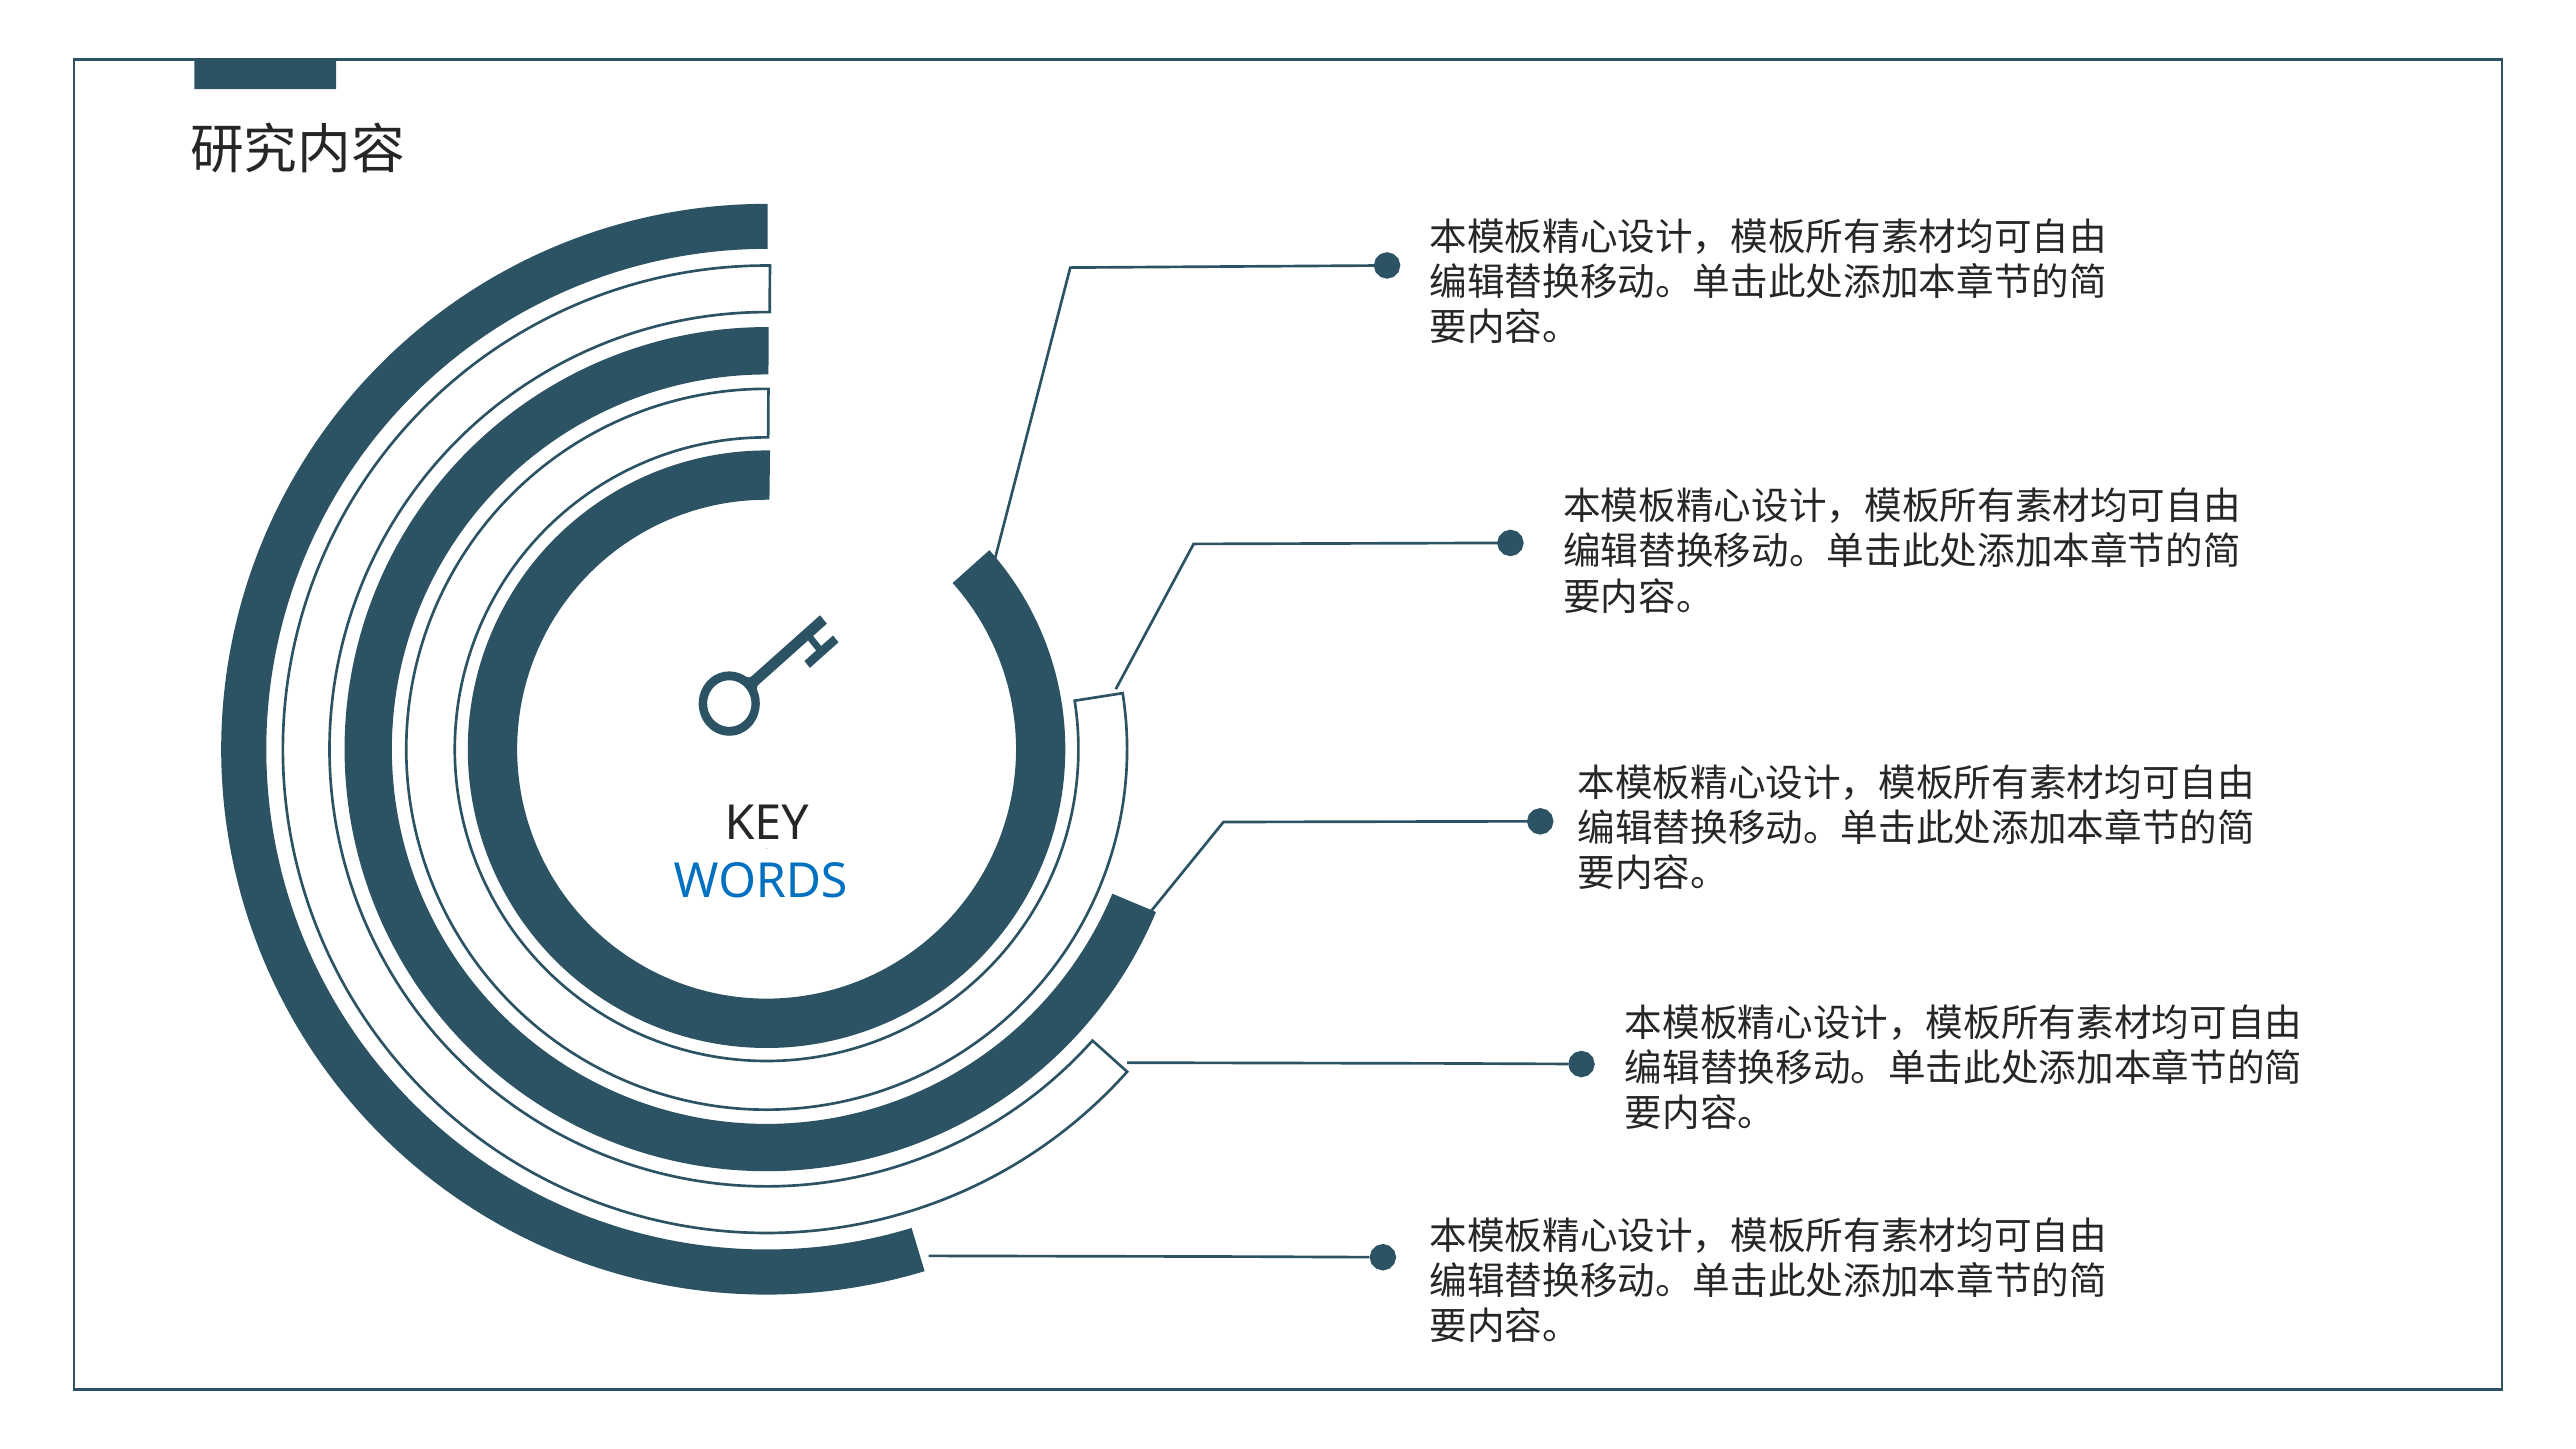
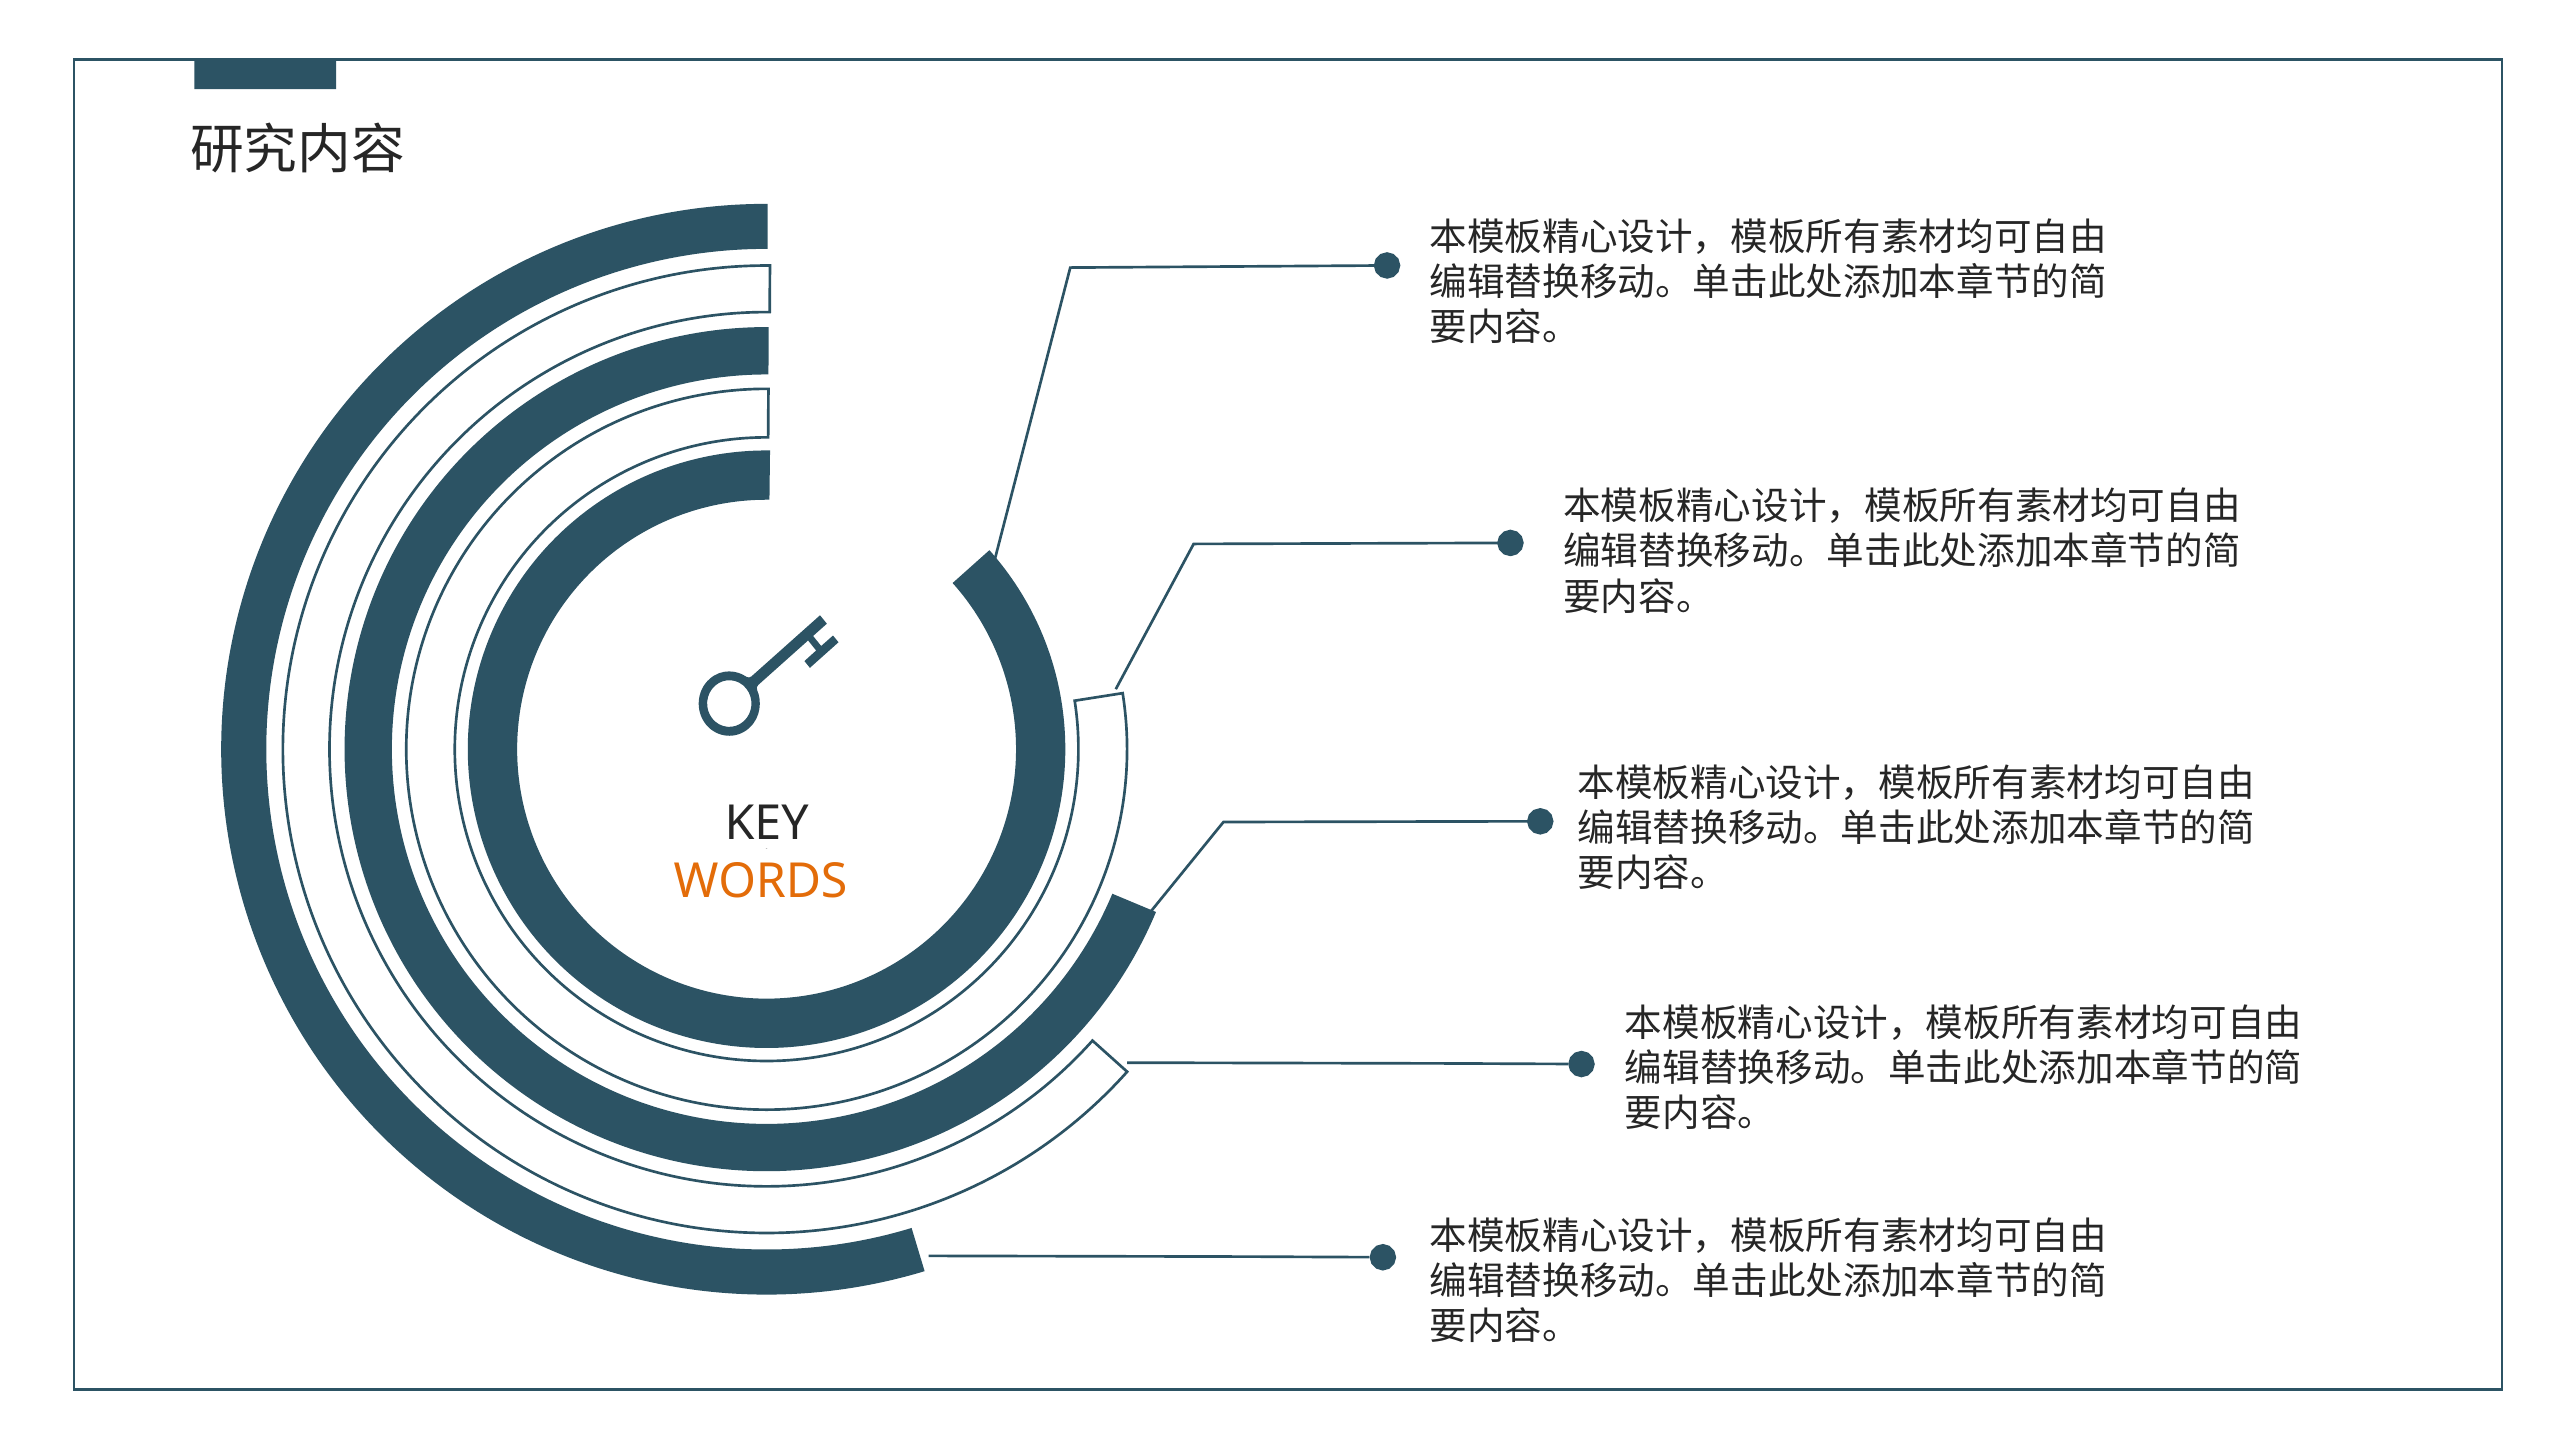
WORDS colour: blue -> orange (760, 882)
